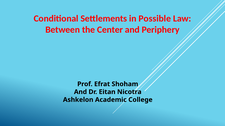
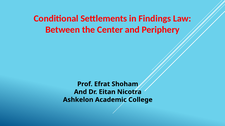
Possible: Possible -> Findings (155, 19)
